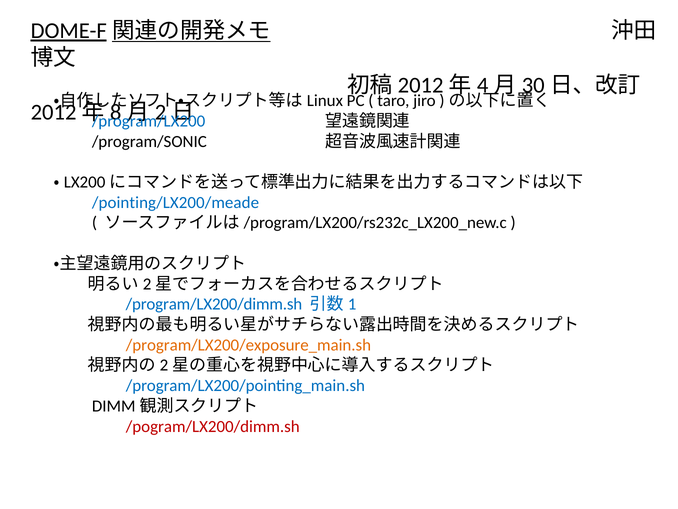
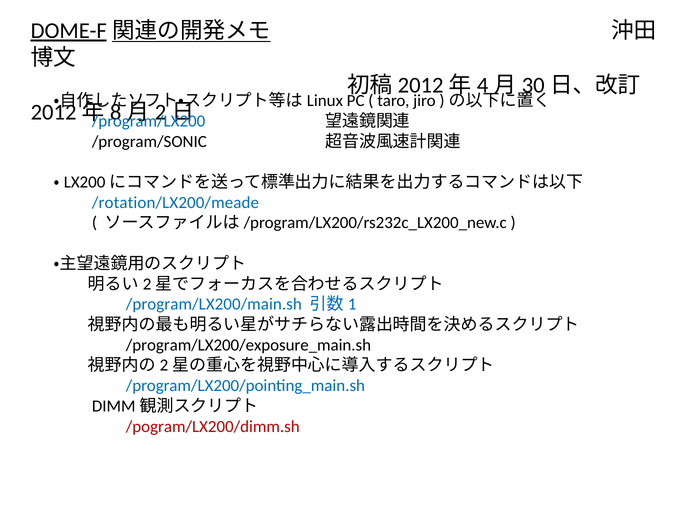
/pointing/LX200/meade: /pointing/LX200/meade -> /rotation/LX200/meade (175, 202)
/program/LX200/dimm.sh: /program/LX200/dimm.sh -> /program/LX200/main.sh (214, 304)
/program/LX200/exposure_main.sh colour: orange -> black (248, 345)
